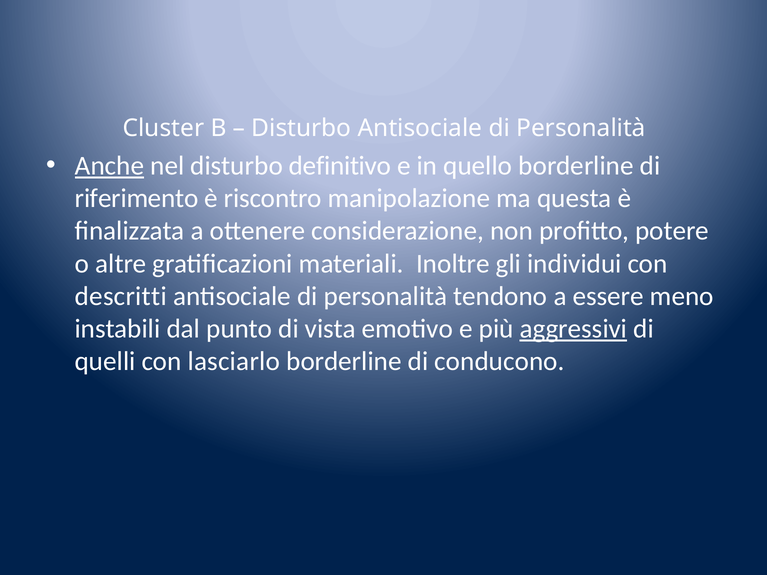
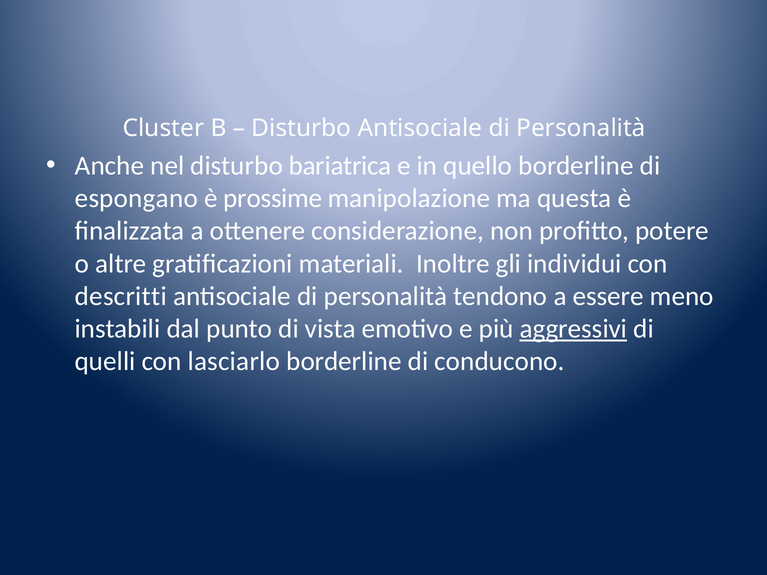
Anche underline: present -> none (109, 166)
definitivo: definitivo -> bariatrica (340, 166)
riferimento: riferimento -> espongano (136, 198)
riscontro: riscontro -> prossime (273, 198)
